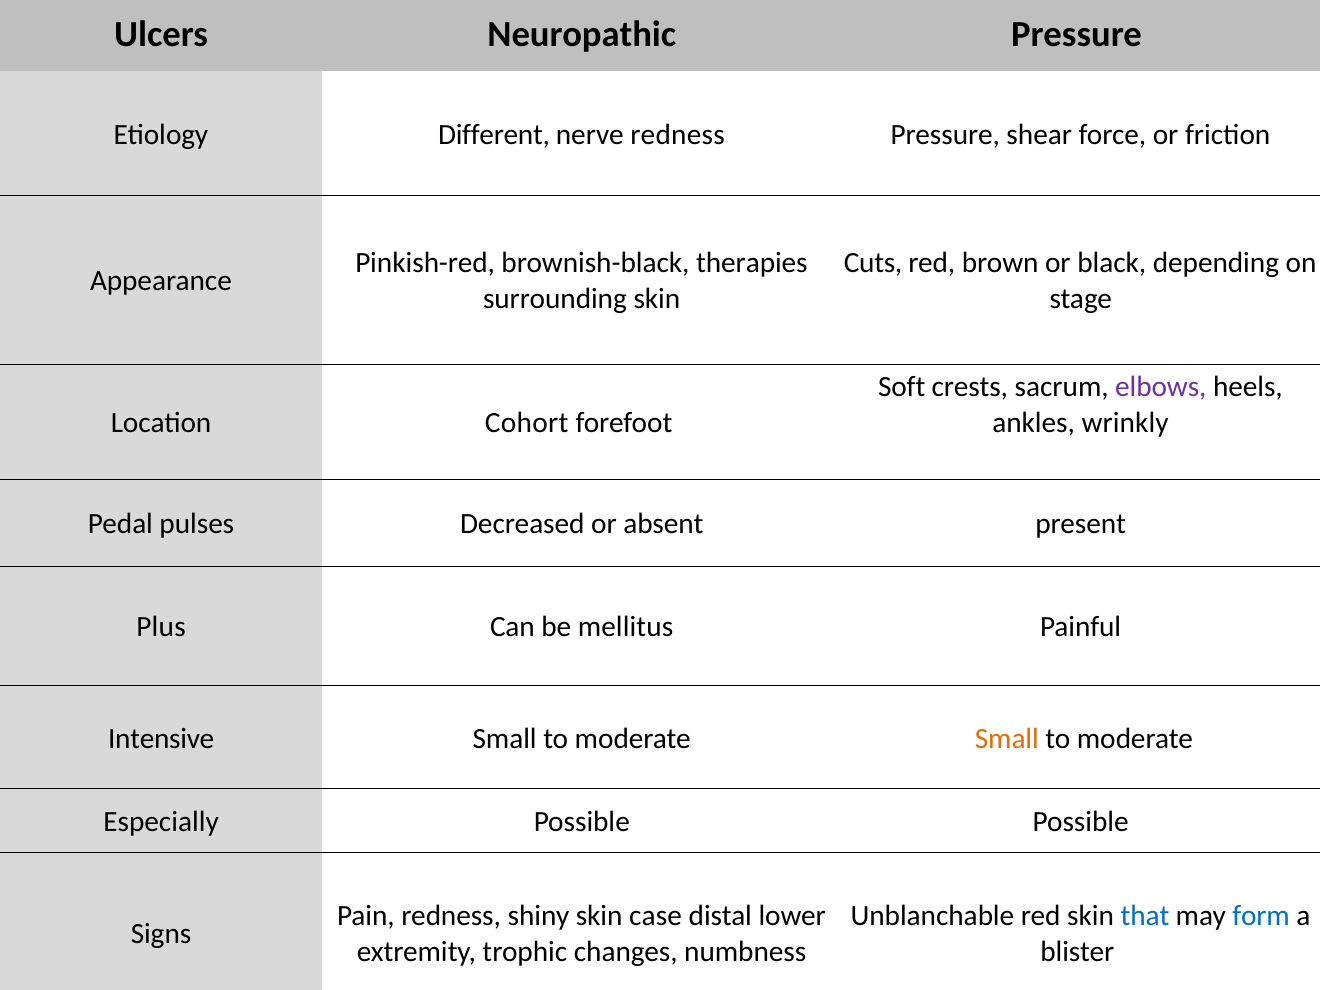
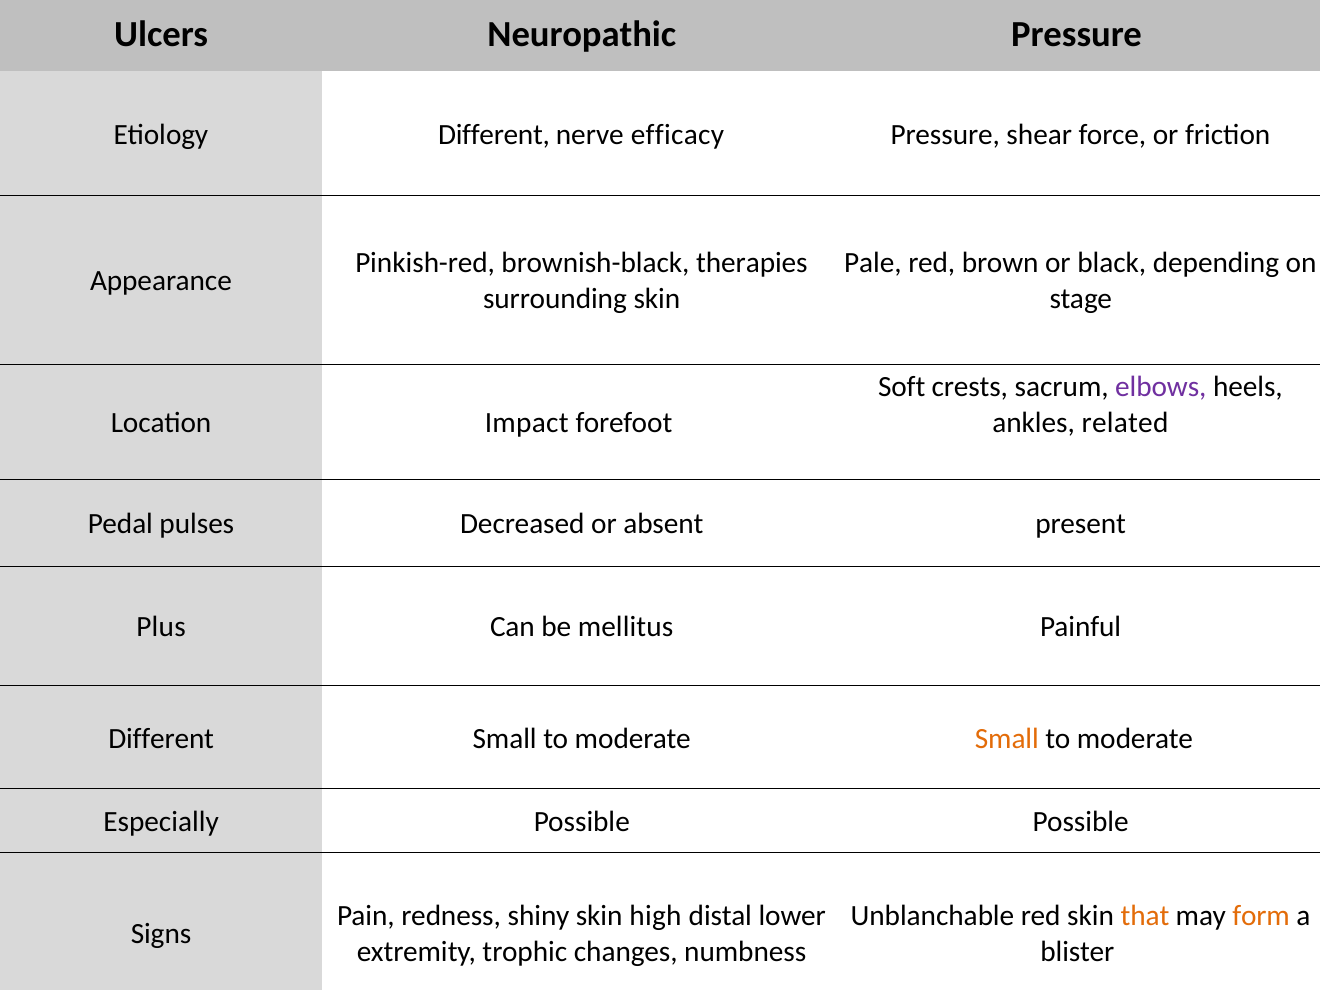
nerve redness: redness -> efficacy (677, 134)
Cuts: Cuts -> Pale (873, 263)
Cohort: Cohort -> Impact (527, 423)
wrinkly: wrinkly -> related (1125, 423)
Intensive: Intensive -> Different (161, 738)
case: case -> high (655, 916)
that colour: blue -> orange (1145, 916)
form colour: blue -> orange (1261, 916)
